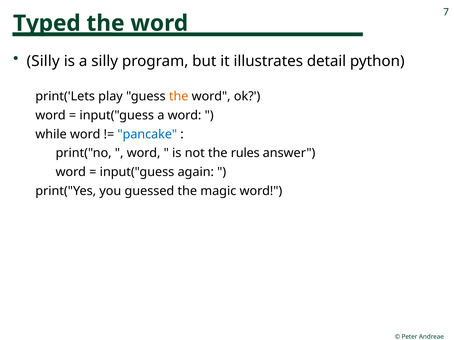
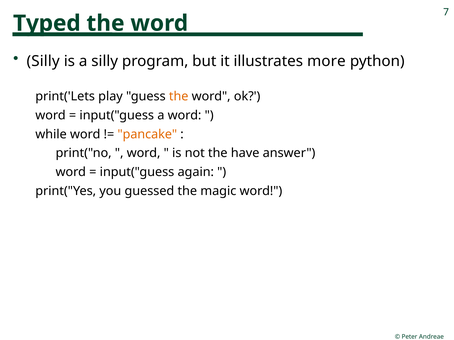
detail: detail -> more (326, 61)
pancake colour: blue -> orange (147, 134)
rules: rules -> have (245, 153)
